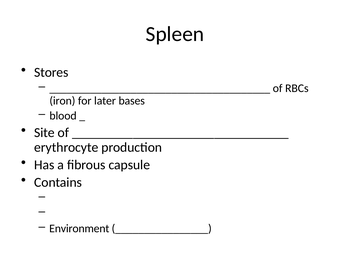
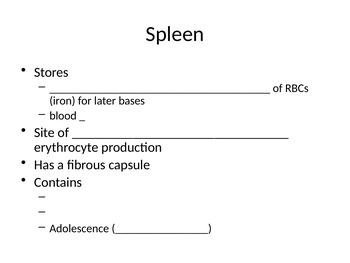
Environment: Environment -> Adolescence (79, 228)
